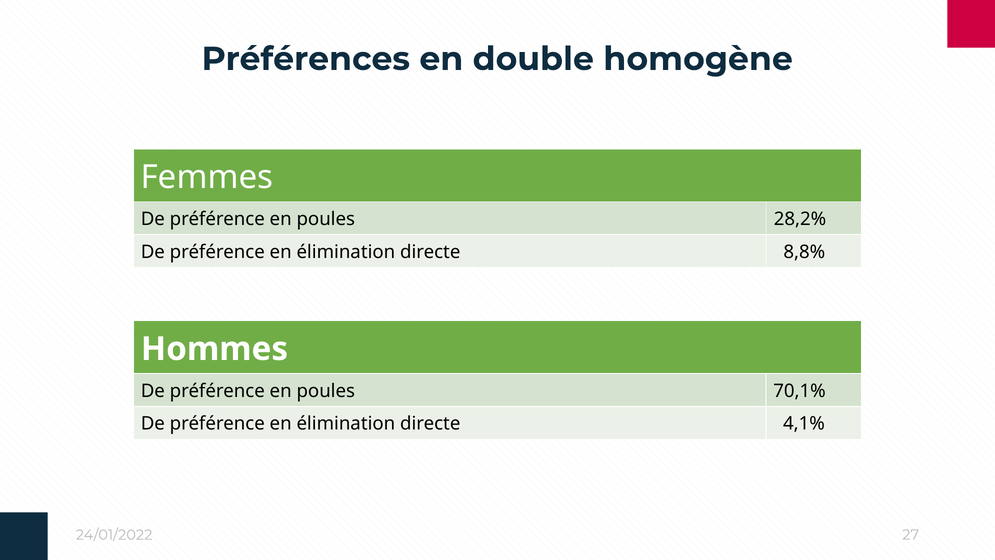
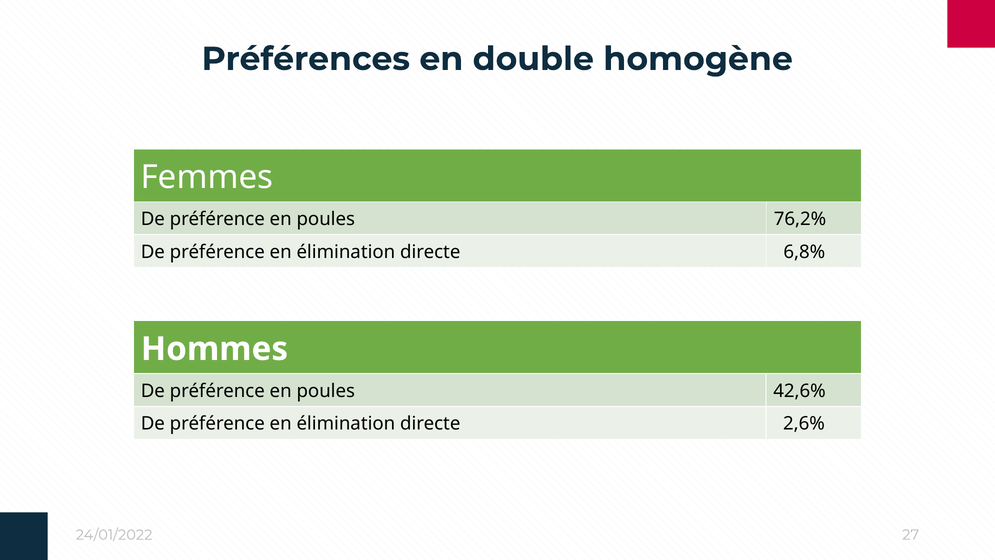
28,2%: 28,2% -> 76,2% (800, 219)
8,8%: 8,8% -> 6,8% (804, 252)
70,1%: 70,1% -> 42,6% (800, 391)
4,1%: 4,1% -> 2,6% (804, 424)
